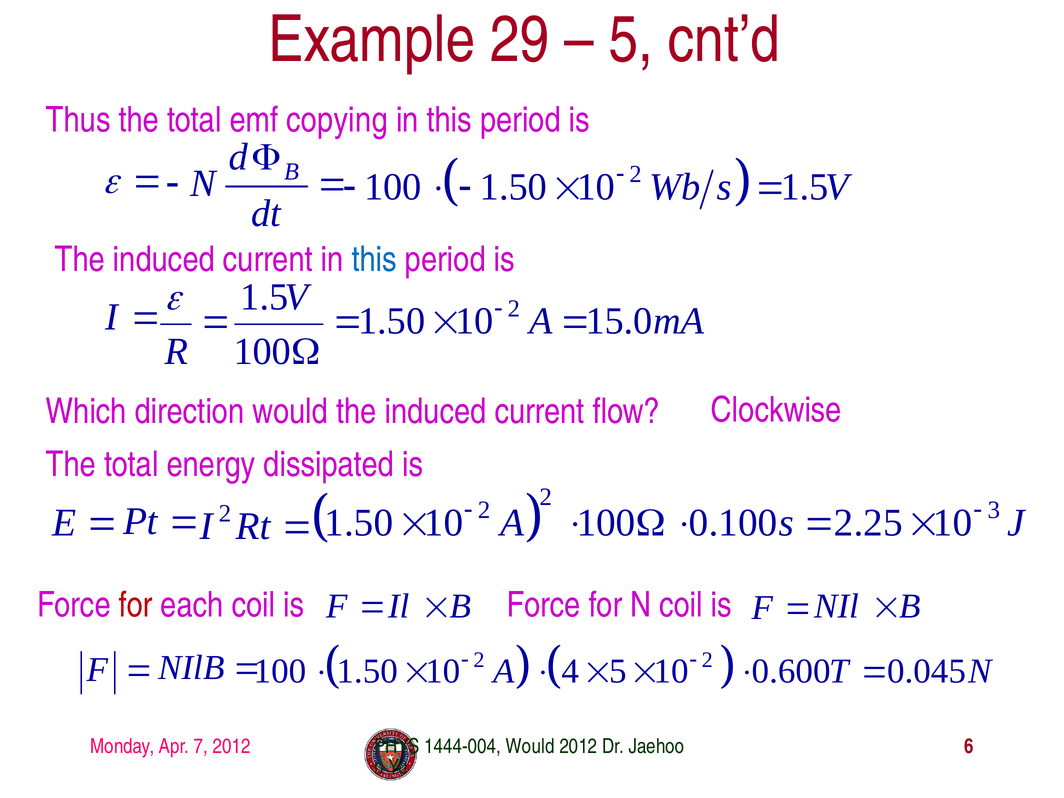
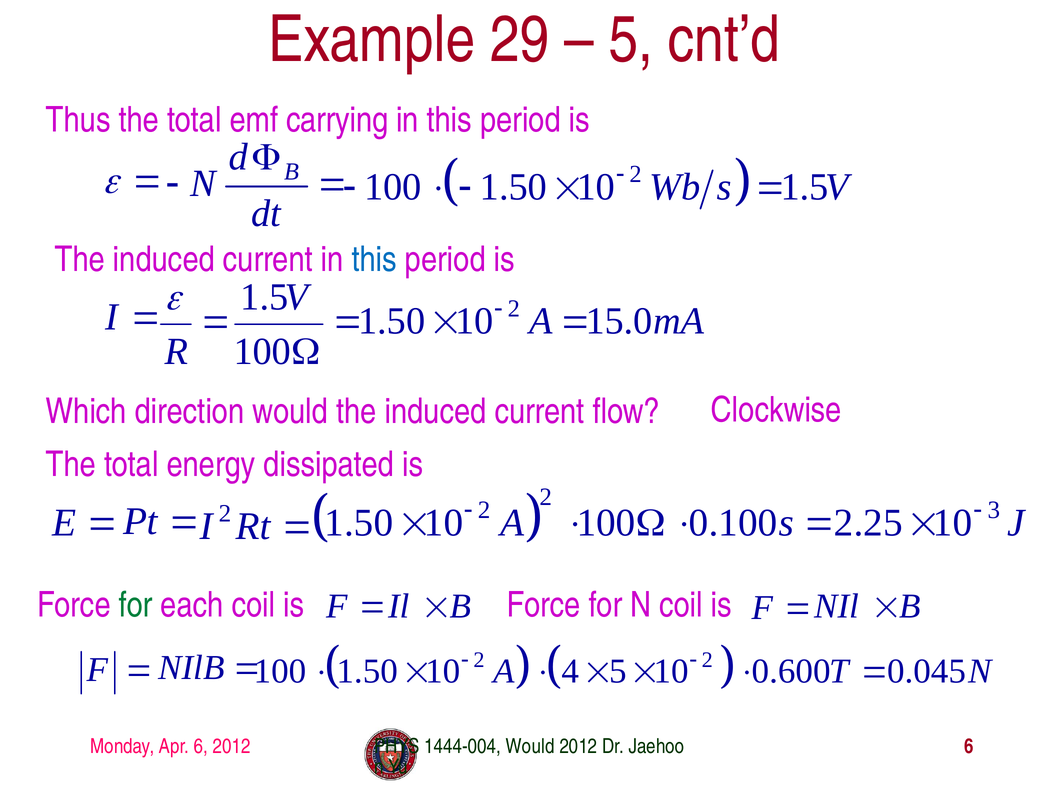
copying: copying -> carrying (337, 120)
for colour: red -> green (135, 605)
Apr 7: 7 -> 6 (201, 746)
